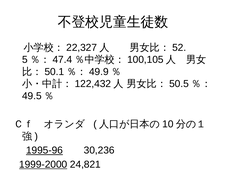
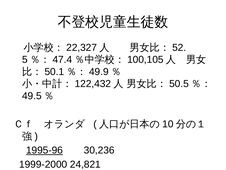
1999-2000 underline: present -> none (43, 164)
